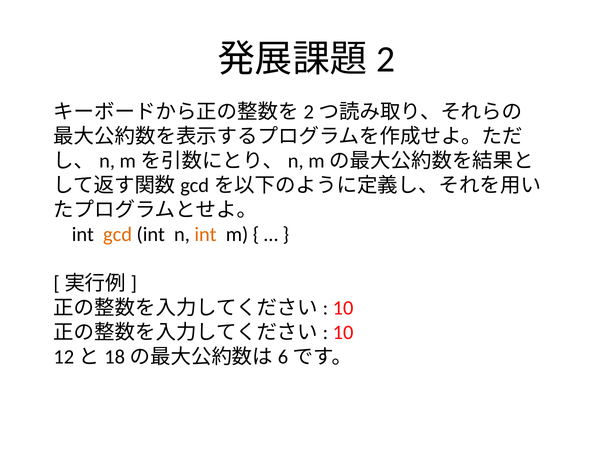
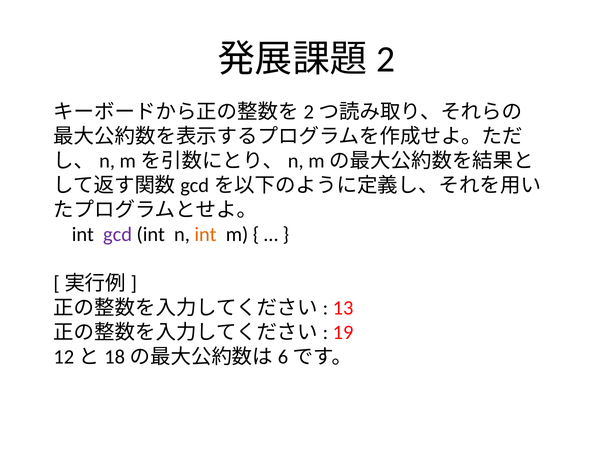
gcd colour: orange -> purple (118, 234)
10: 10 -> 13 (343, 308)
10: 10 -> 19 (343, 332)
